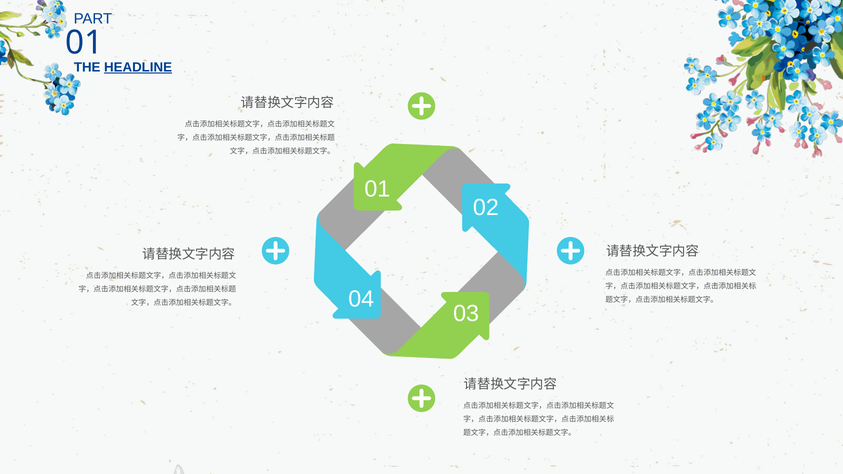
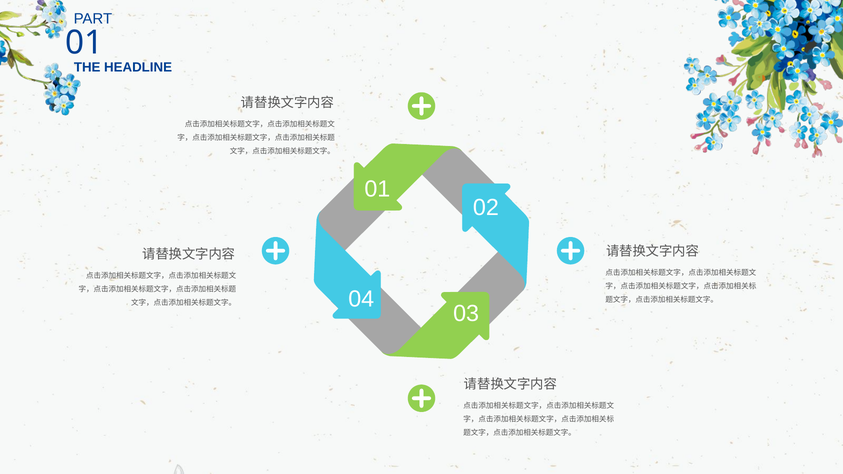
HEADLINE underline: present -> none (138, 67)
